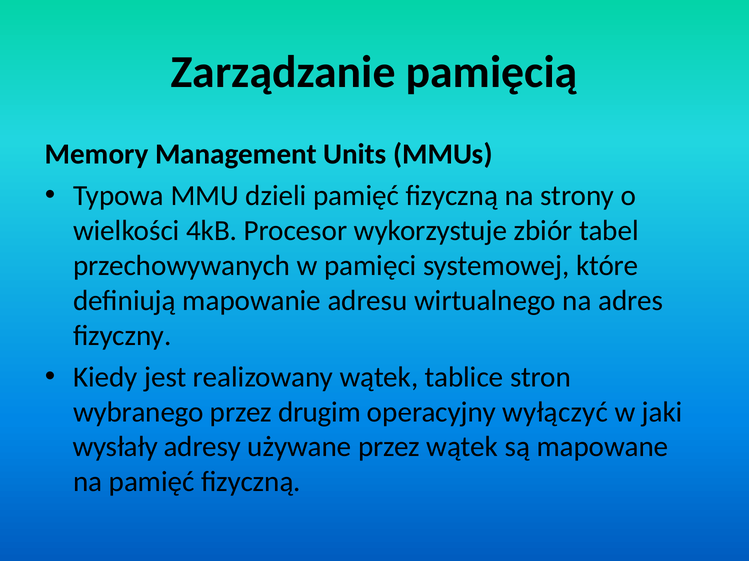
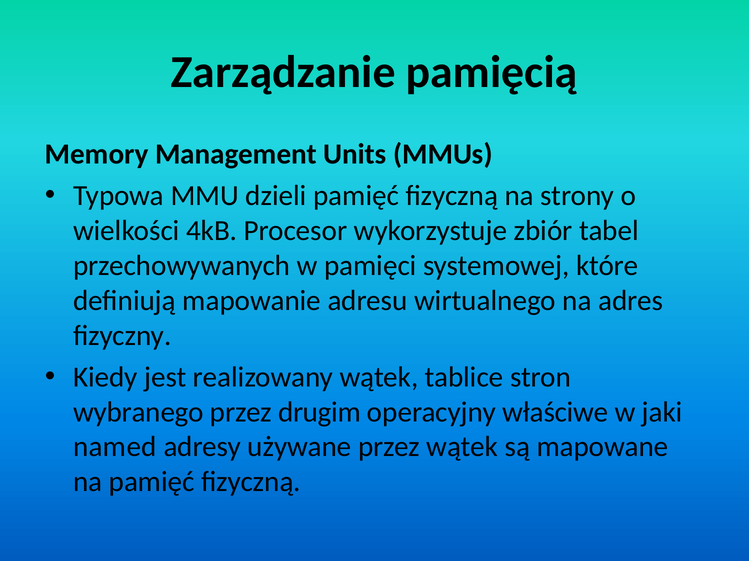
wyłączyć: wyłączyć -> właściwe (555, 412)
wysłały: wysłały -> named (115, 447)
